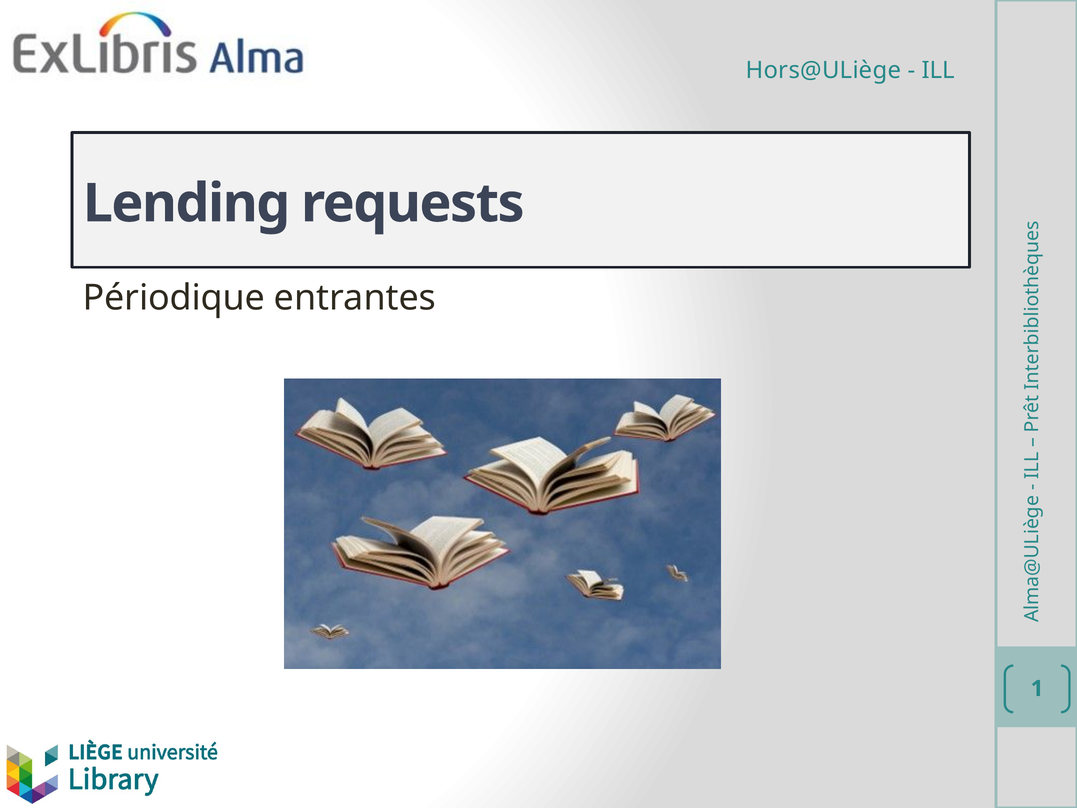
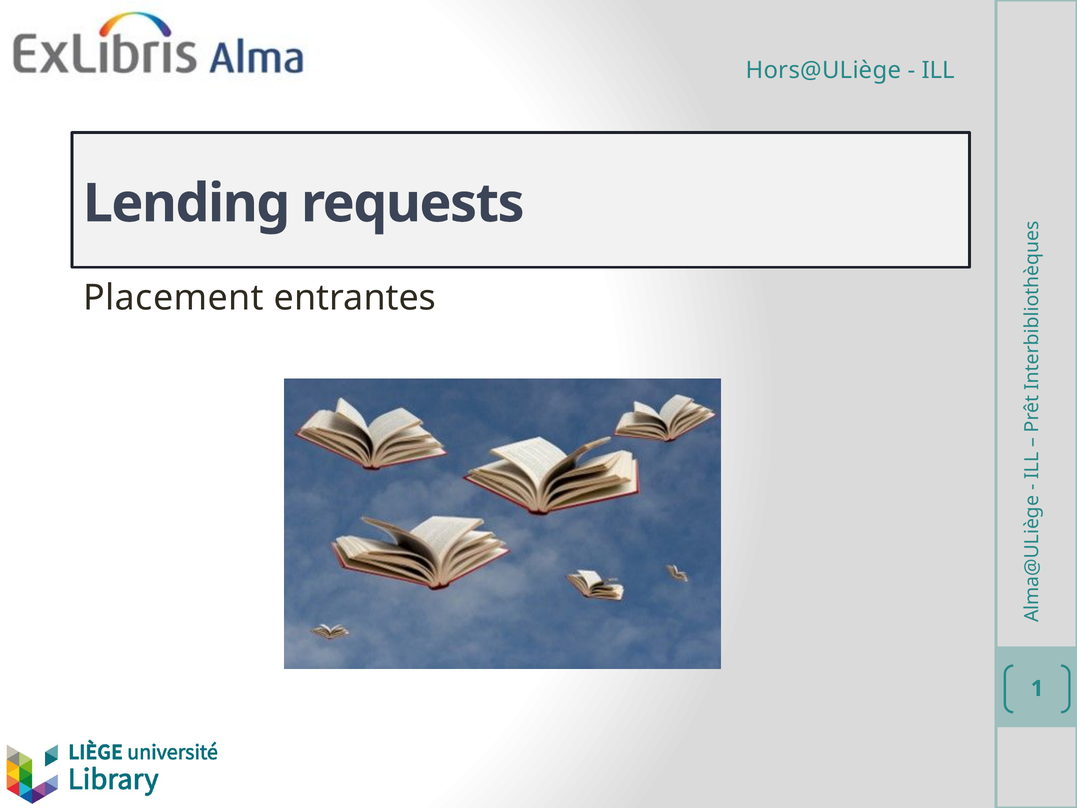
Périodique: Périodique -> Placement (174, 298)
